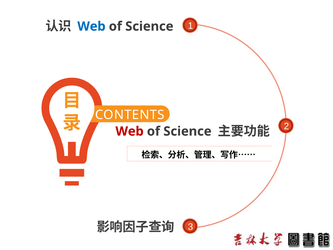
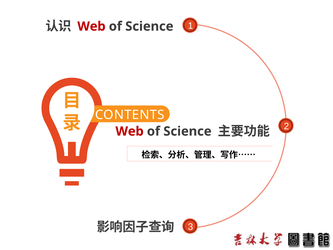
Web colour: blue -> red (91, 26)
